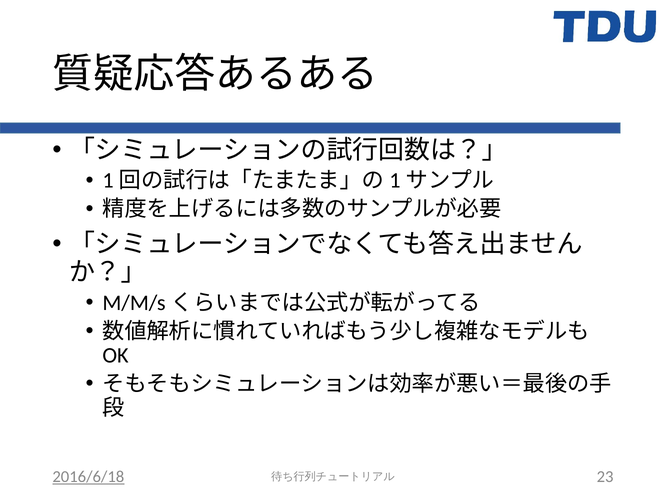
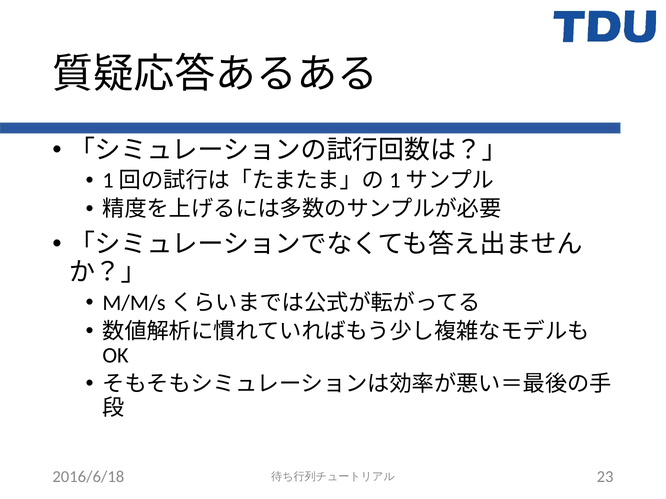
2016/6/18 underline: present -> none (88, 477)
